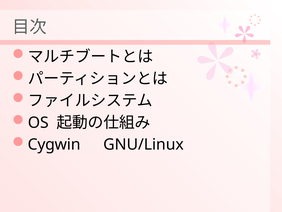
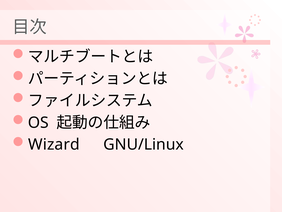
Cygwin: Cygwin -> Wizard (54, 144)
